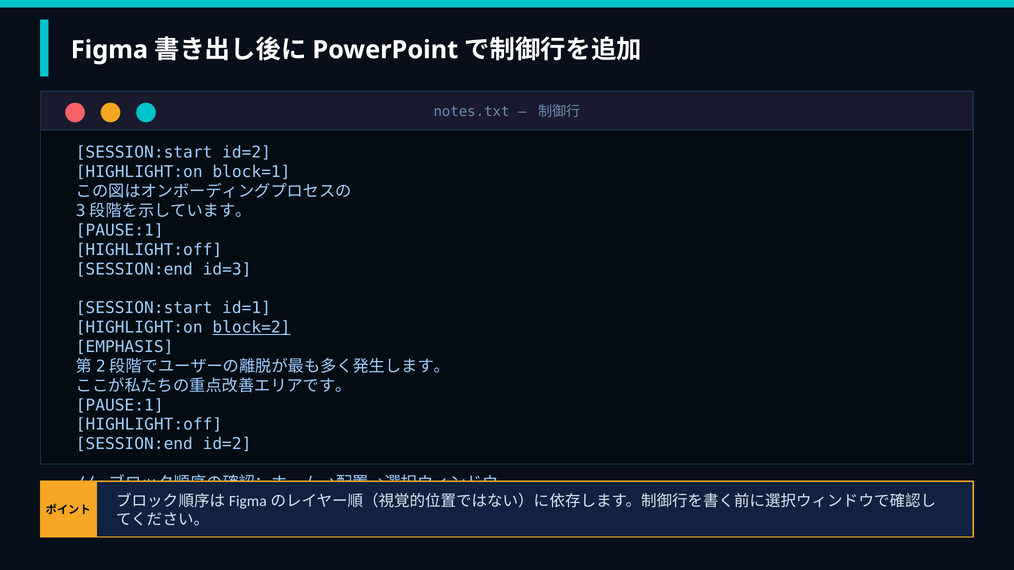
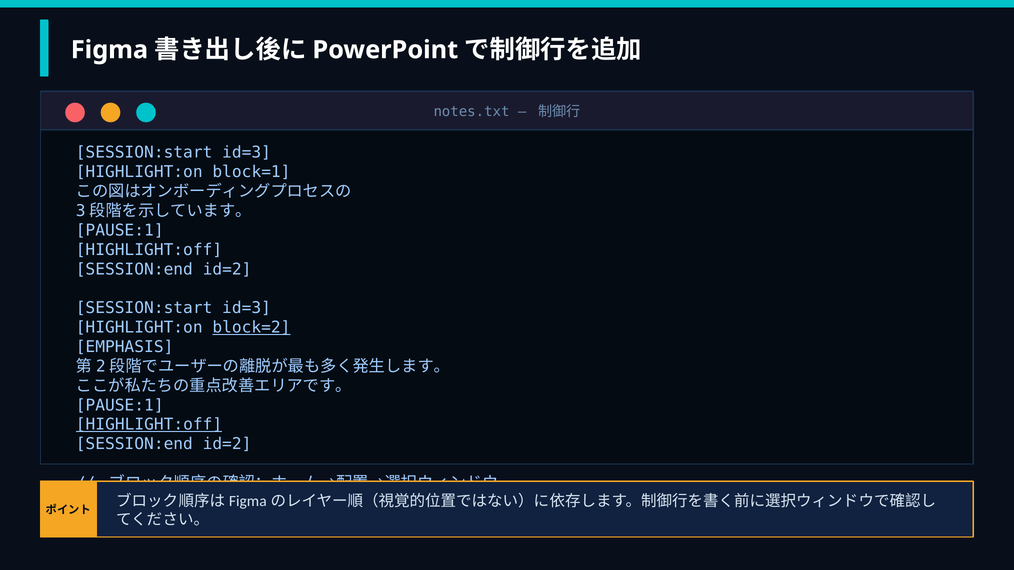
id=2: id=2 -> id=3 (247, 153)
id=3: id=3 -> id=2 (227, 269)
id=1: id=1 -> id=3 (247, 308)
HIGHLIGHT:off underline: none -> present (149, 425)
